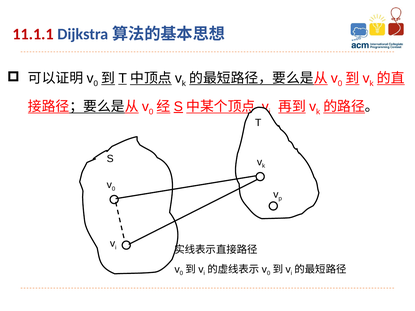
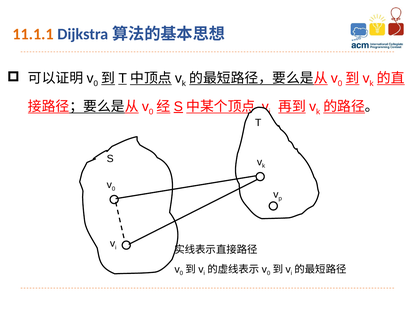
11.1.1 colour: red -> orange (33, 34)
